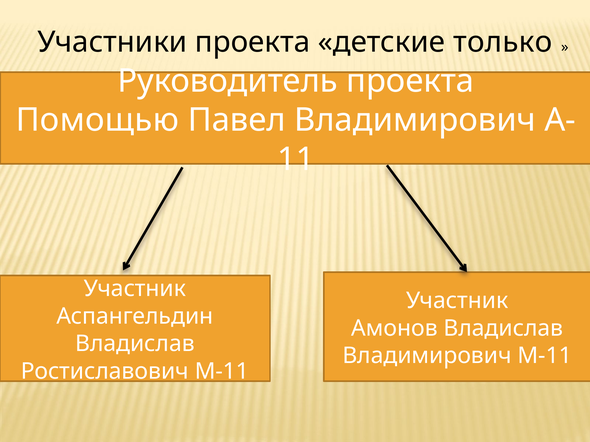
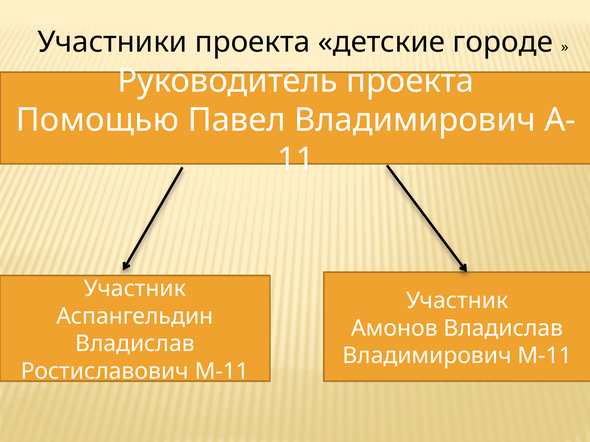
только: только -> городе (503, 42)
